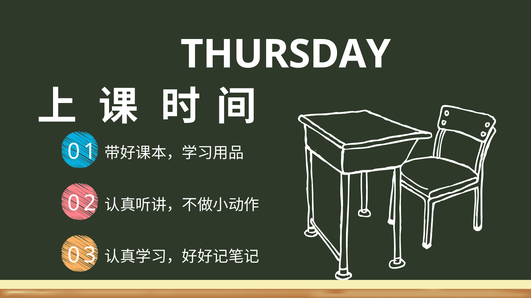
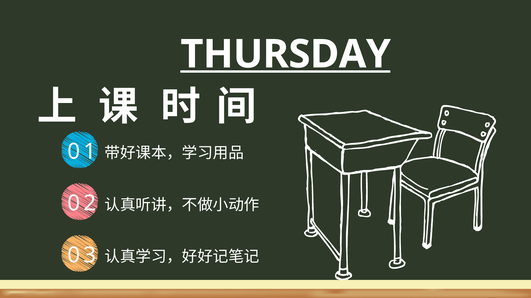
THURSDAY underline: none -> present (286, 54)
